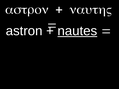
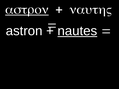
astron underline: none -> present (27, 9)
